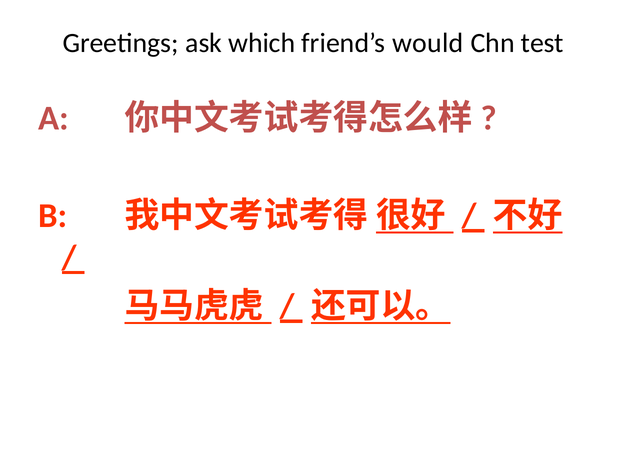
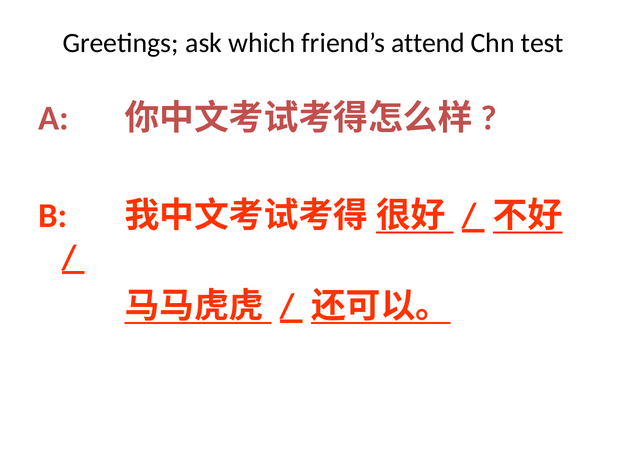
would: would -> attend (428, 43)
